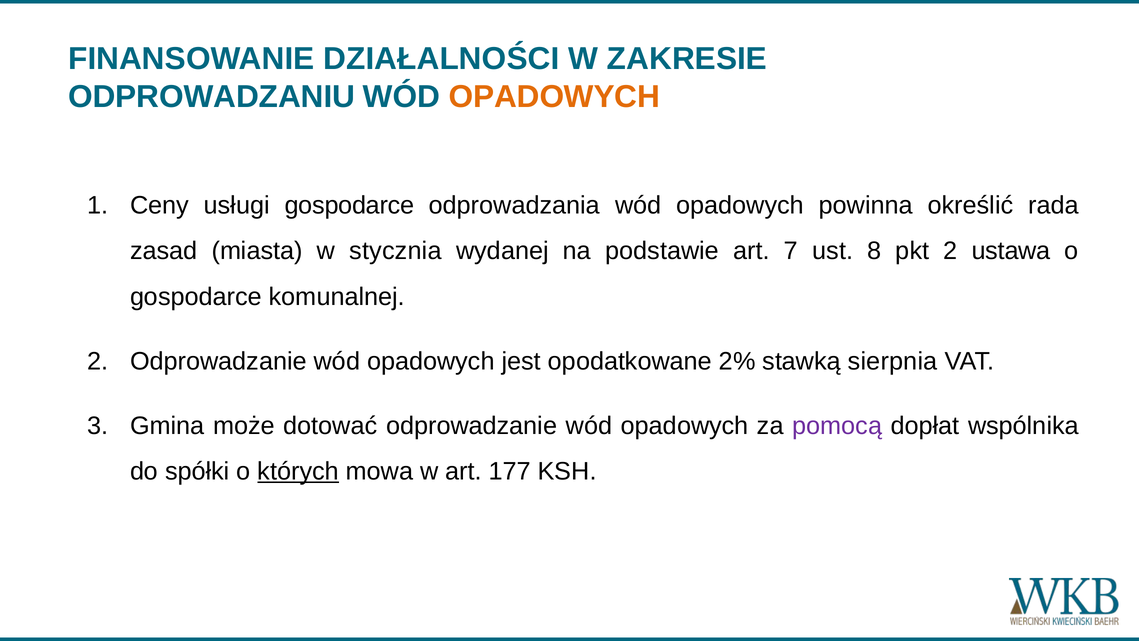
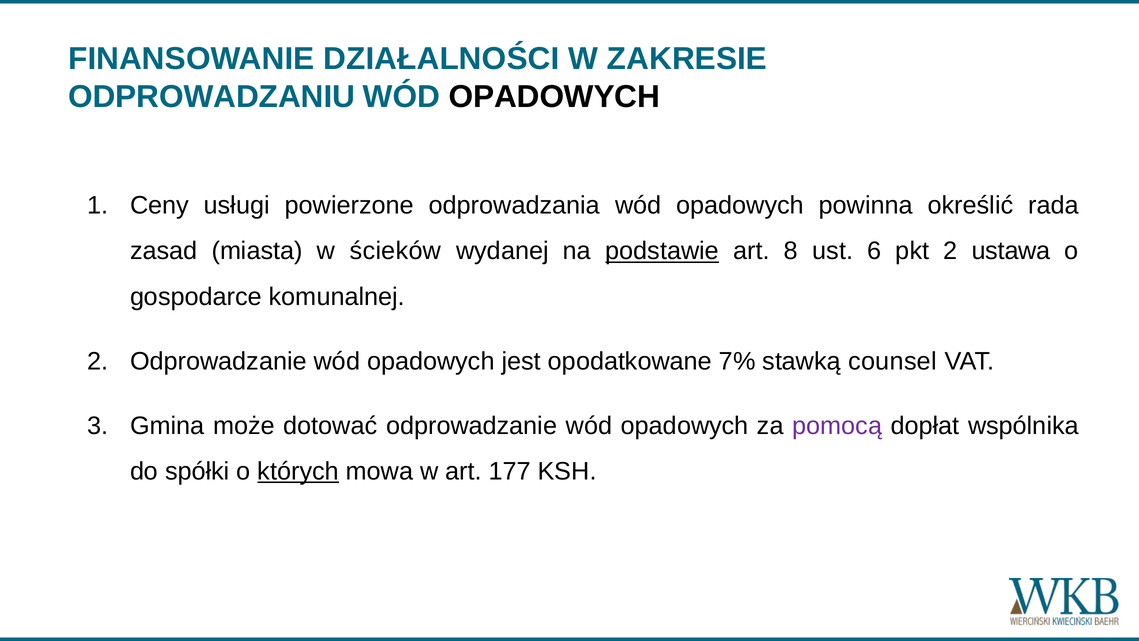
OPADOWYCH colour: orange -> black (554, 97)
usługi gospodarce: gospodarce -> powierzone (349, 206)
stycznia: stycznia -> ścieków (395, 251)
podstawie underline: none -> present (662, 251)
7: 7 -> 8 (791, 251)
8: 8 -> 6 (874, 251)
2%: 2% -> 7% (737, 361)
sierpnia: sierpnia -> counsel (893, 361)
